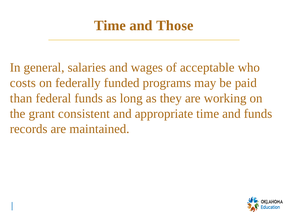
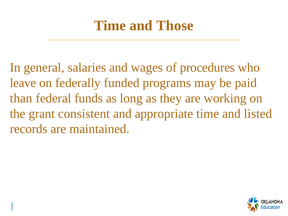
acceptable: acceptable -> procedures (207, 68)
costs: costs -> leave (23, 83)
and funds: funds -> listed (258, 114)
